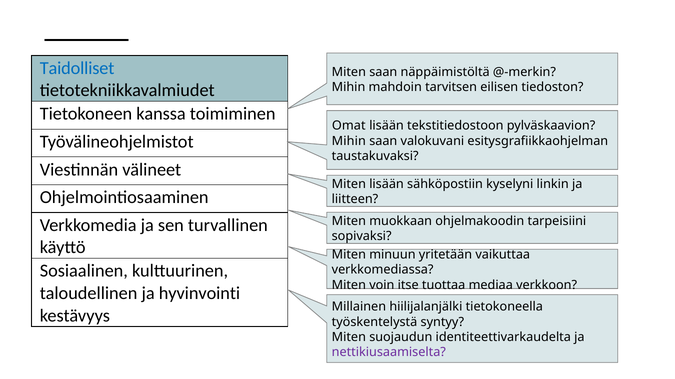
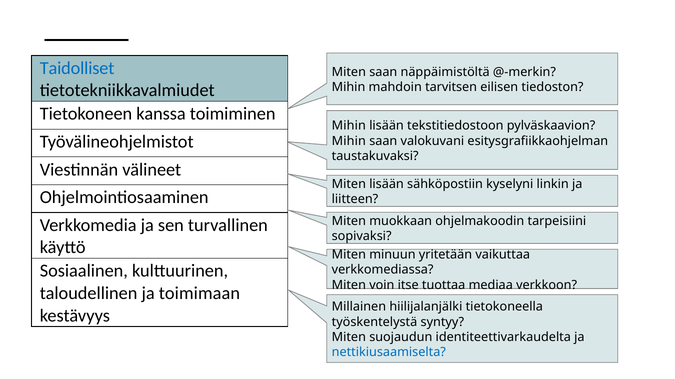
Omat: Omat -> Mihin (349, 126)
hyvinvointi: hyvinvointi -> toimimaan (199, 294)
nettikiusaamiselta colour: purple -> blue (389, 353)
